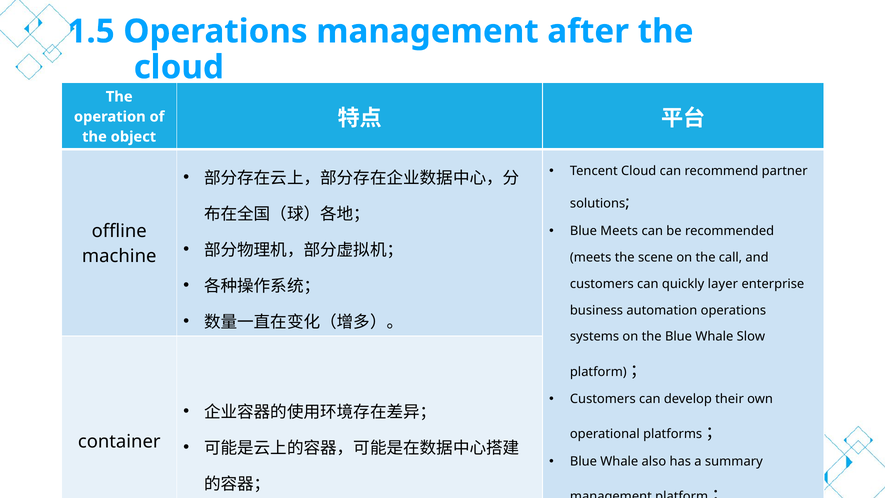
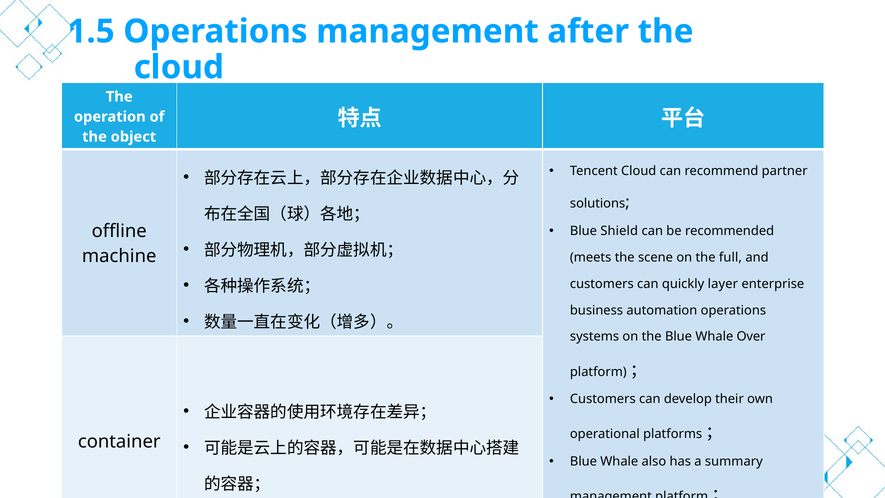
Blue Meets: Meets -> Shield (619, 231)
call: call -> full (730, 258)
Slow: Slow -> Over (751, 337)
